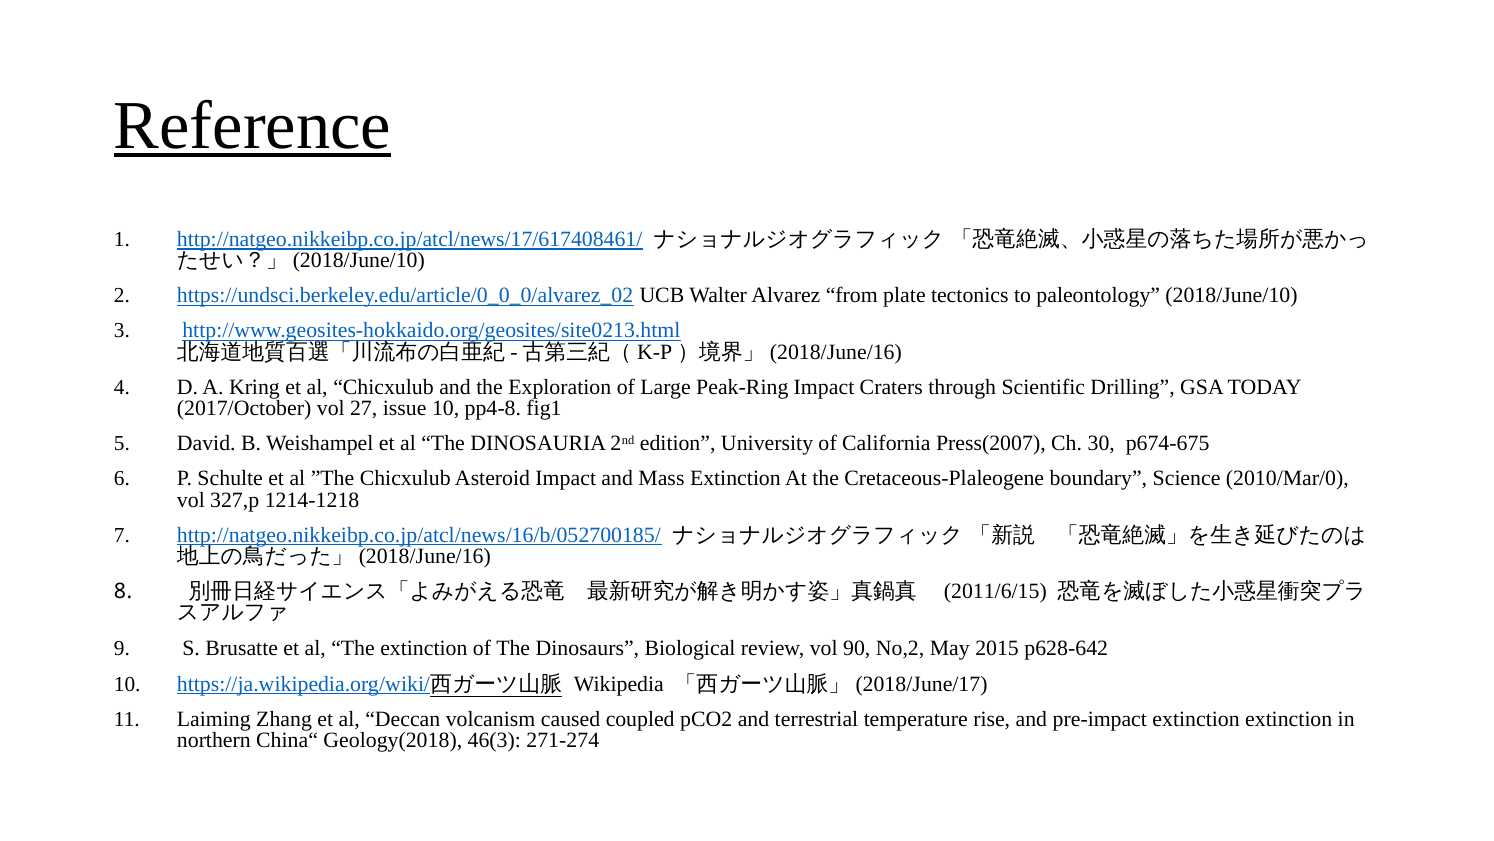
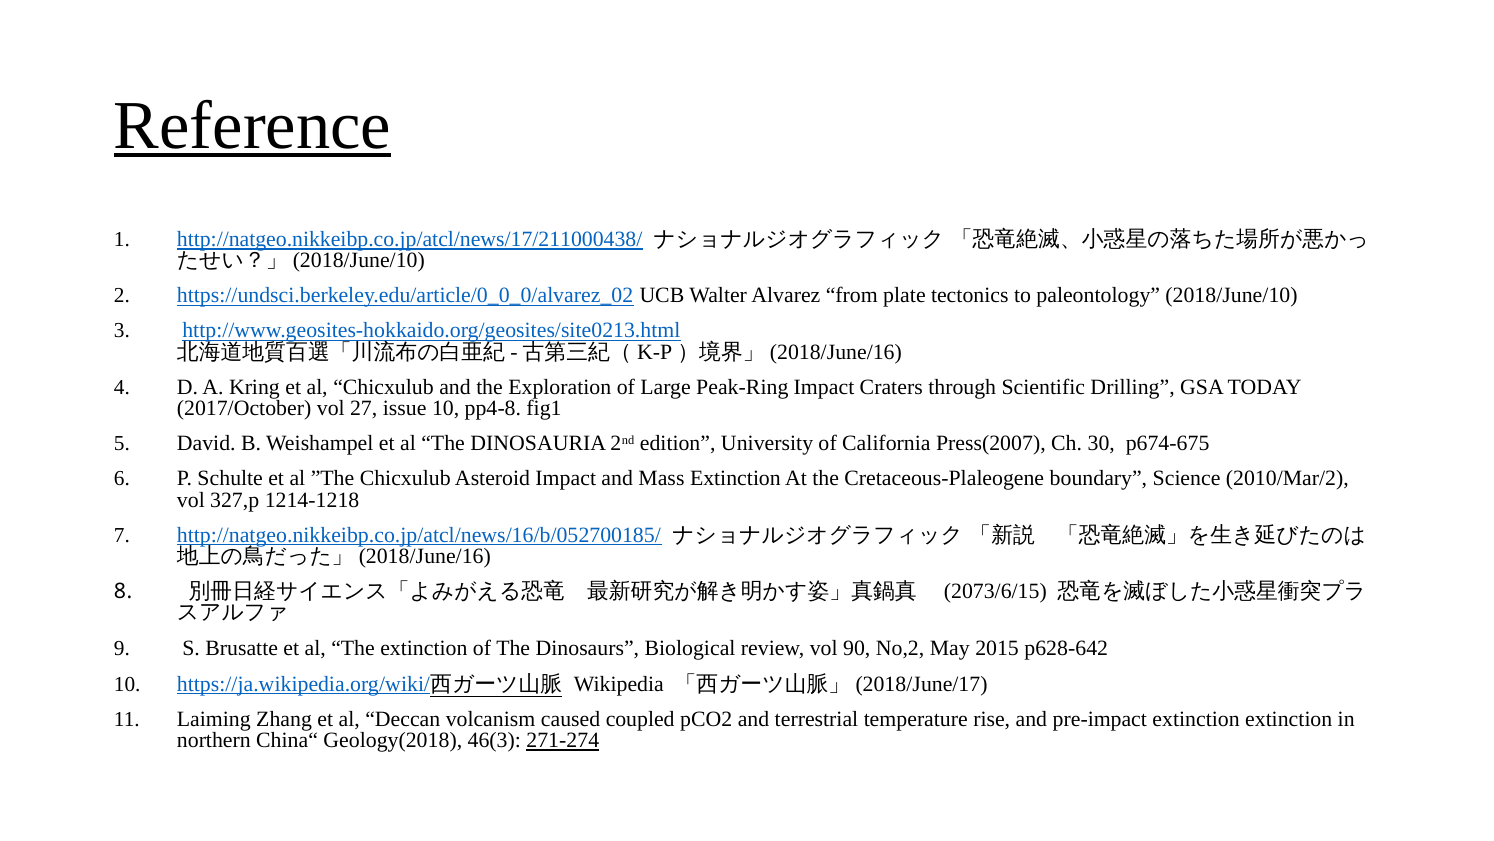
http://natgeo.nikkeibp.co.jp/atcl/news/17/617408461/: http://natgeo.nikkeibp.co.jp/atcl/news/17/617408461/ -> http://natgeo.nikkeibp.co.jp/atcl/news/17/211000438/ (410, 239)
2010/Mar/0: 2010/Mar/0 -> 2010/Mar/2 (1287, 478)
2011/6/15: 2011/6/15 -> 2073/6/15 (995, 591)
271-274 underline: none -> present (563, 740)
